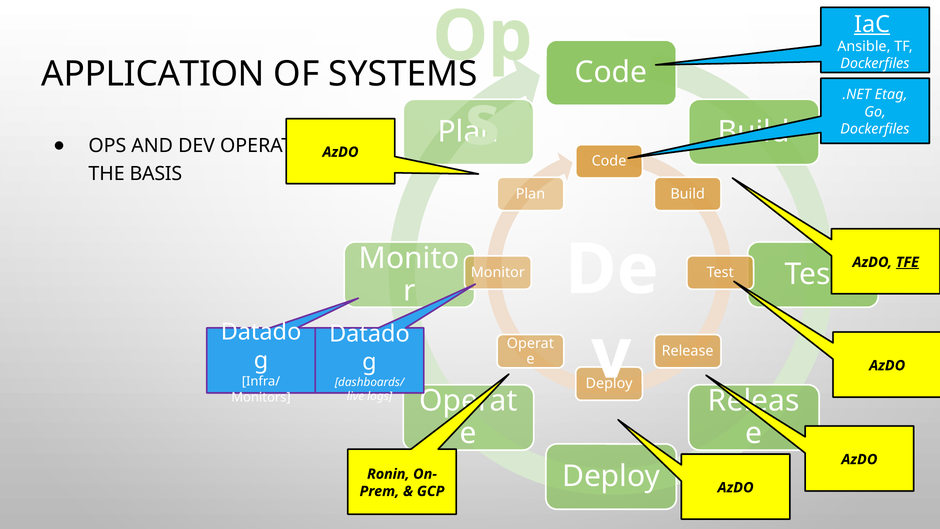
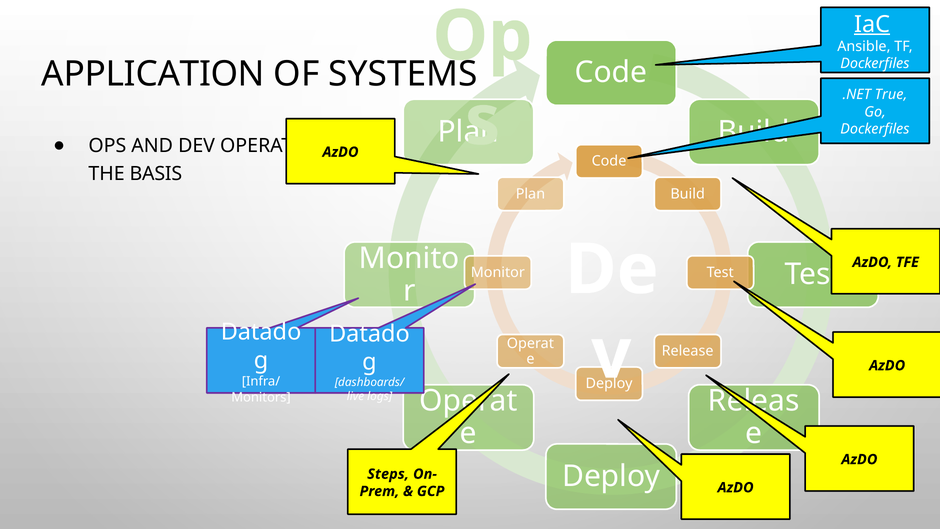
Etag: Etag -> True (891, 95)
TFE underline: present -> none (907, 262)
Ronin: Ronin -> Steps (388, 474)
